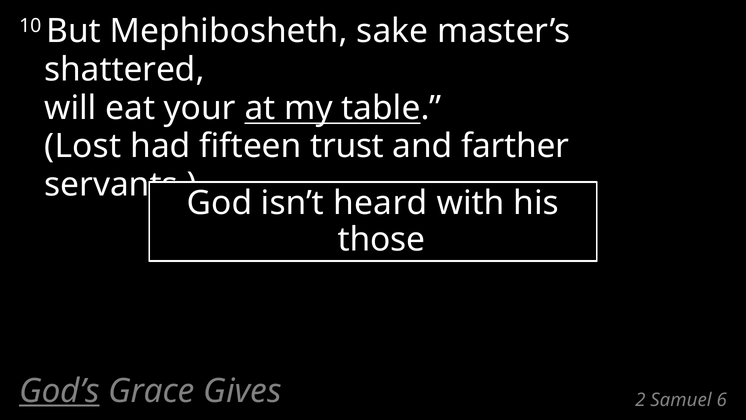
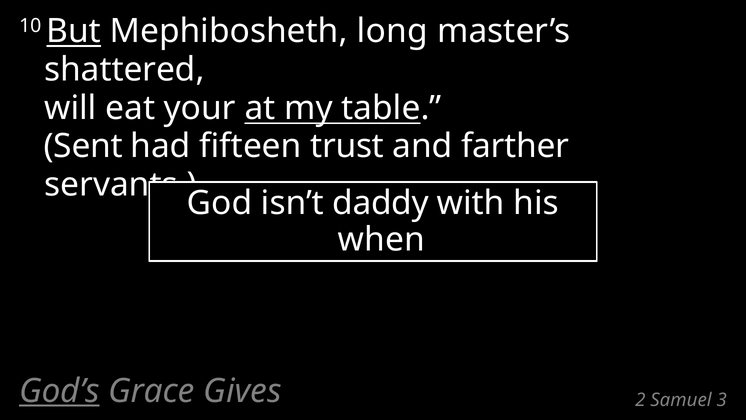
But underline: none -> present (74, 31)
sake: sake -> long (392, 31)
Lost: Lost -> Sent (83, 146)
heard: heard -> daddy (381, 203)
those: those -> when (381, 239)
6: 6 -> 3 (722, 400)
